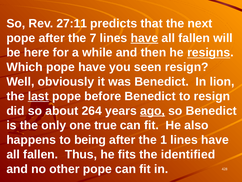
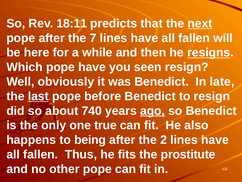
27:11: 27:11 -> 18:11 (72, 23)
next underline: none -> present (200, 23)
have underline: present -> none (144, 38)
lion: lion -> late (222, 81)
264: 264 -> 740 (92, 111)
1: 1 -> 2 (164, 140)
identified: identified -> prostitute (188, 154)
